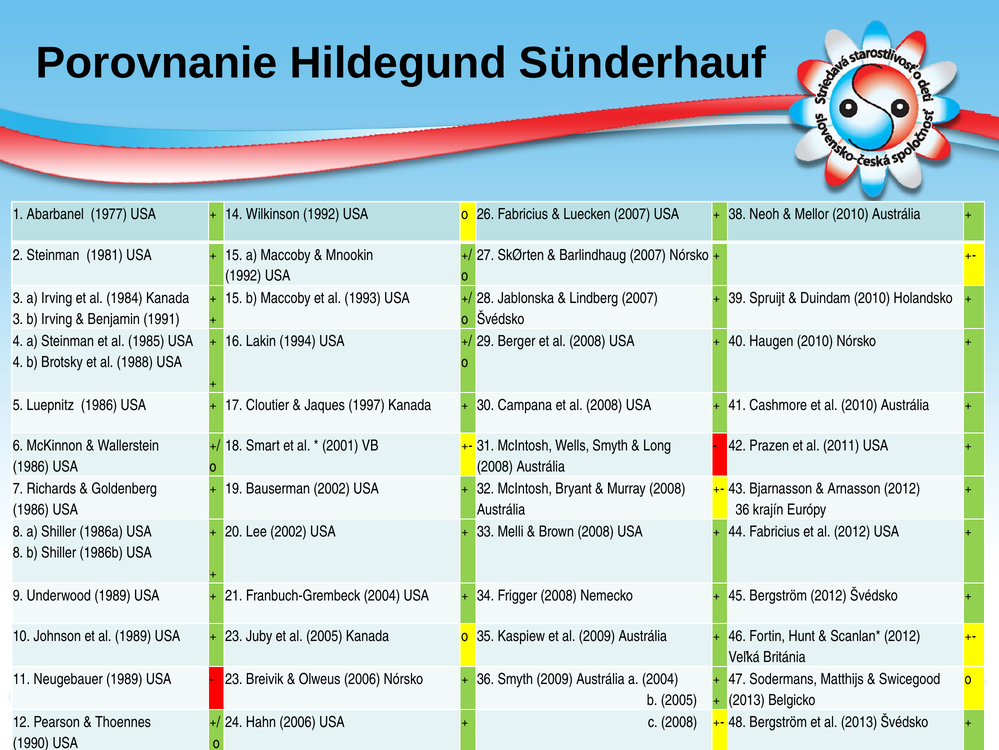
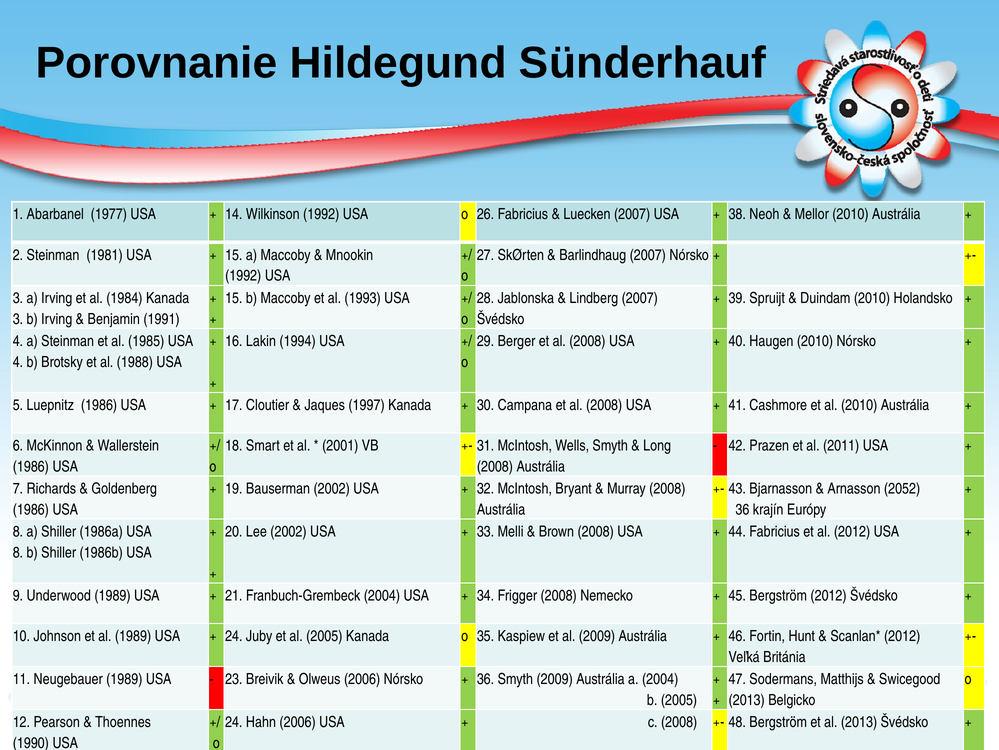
Arnasson 2012: 2012 -> 2052 (902, 488)
23: 23 -> 24 (234, 636)
